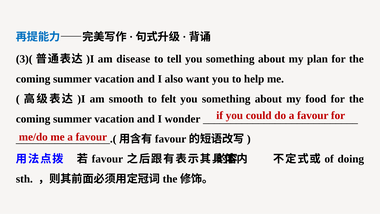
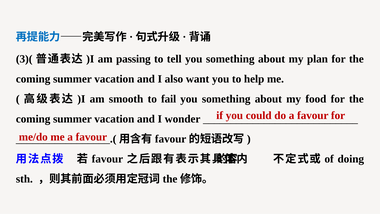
disease: disease -> passing (133, 59)
felt: felt -> fail (169, 99)
